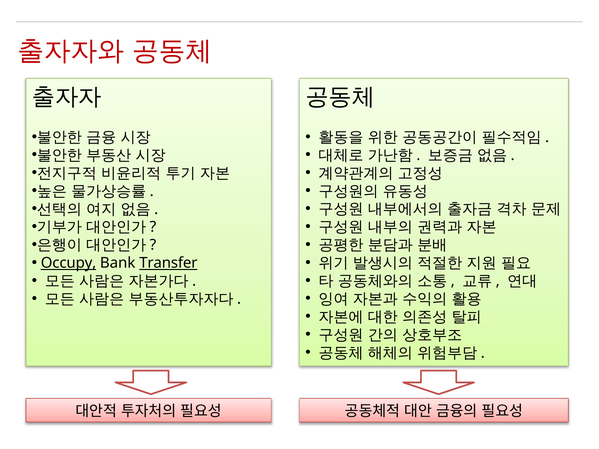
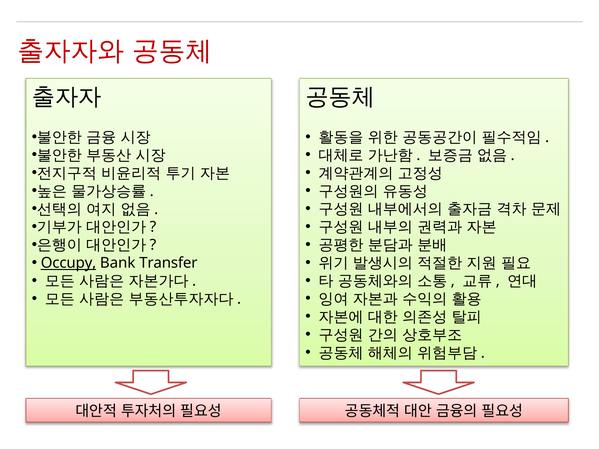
Transfer underline: present -> none (168, 263)
